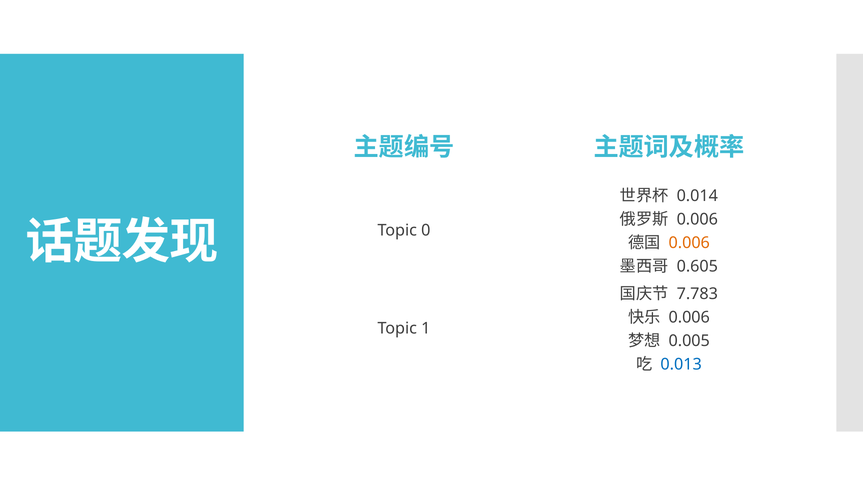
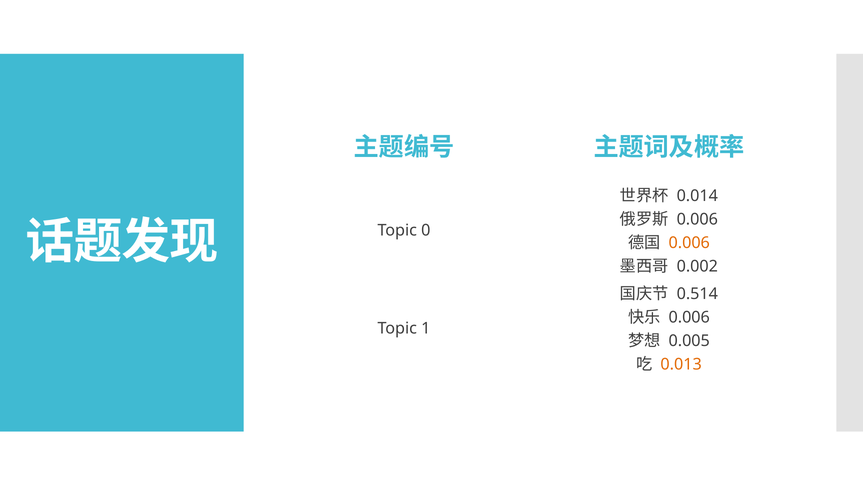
0.605: 0.605 -> 0.002 (697, 266)
7.783: 7.783 -> 0.514 (697, 293)
0.013 colour: blue -> orange (681, 364)
